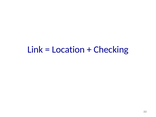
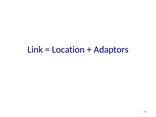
Checking: Checking -> Adaptors (111, 50)
